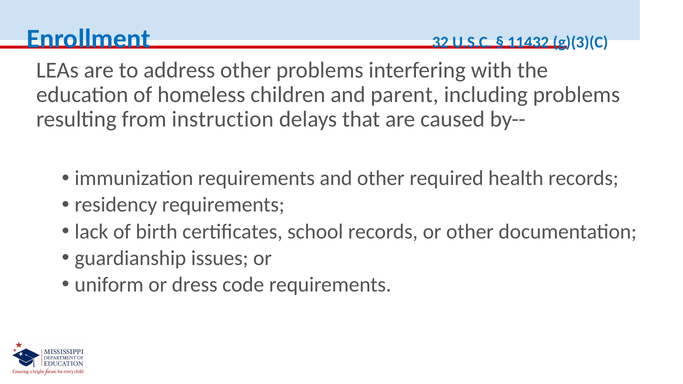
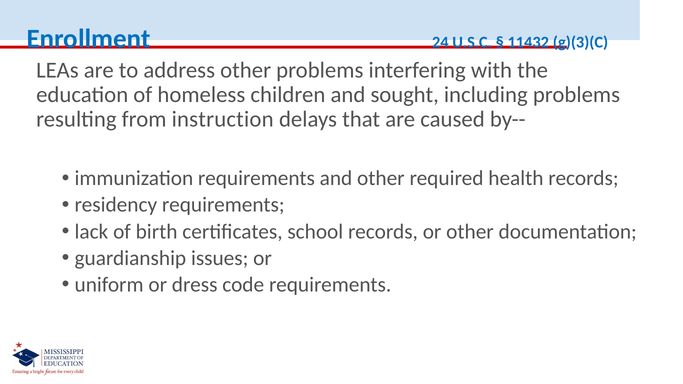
32: 32 -> 24 (440, 42)
parent: parent -> sought (405, 95)
